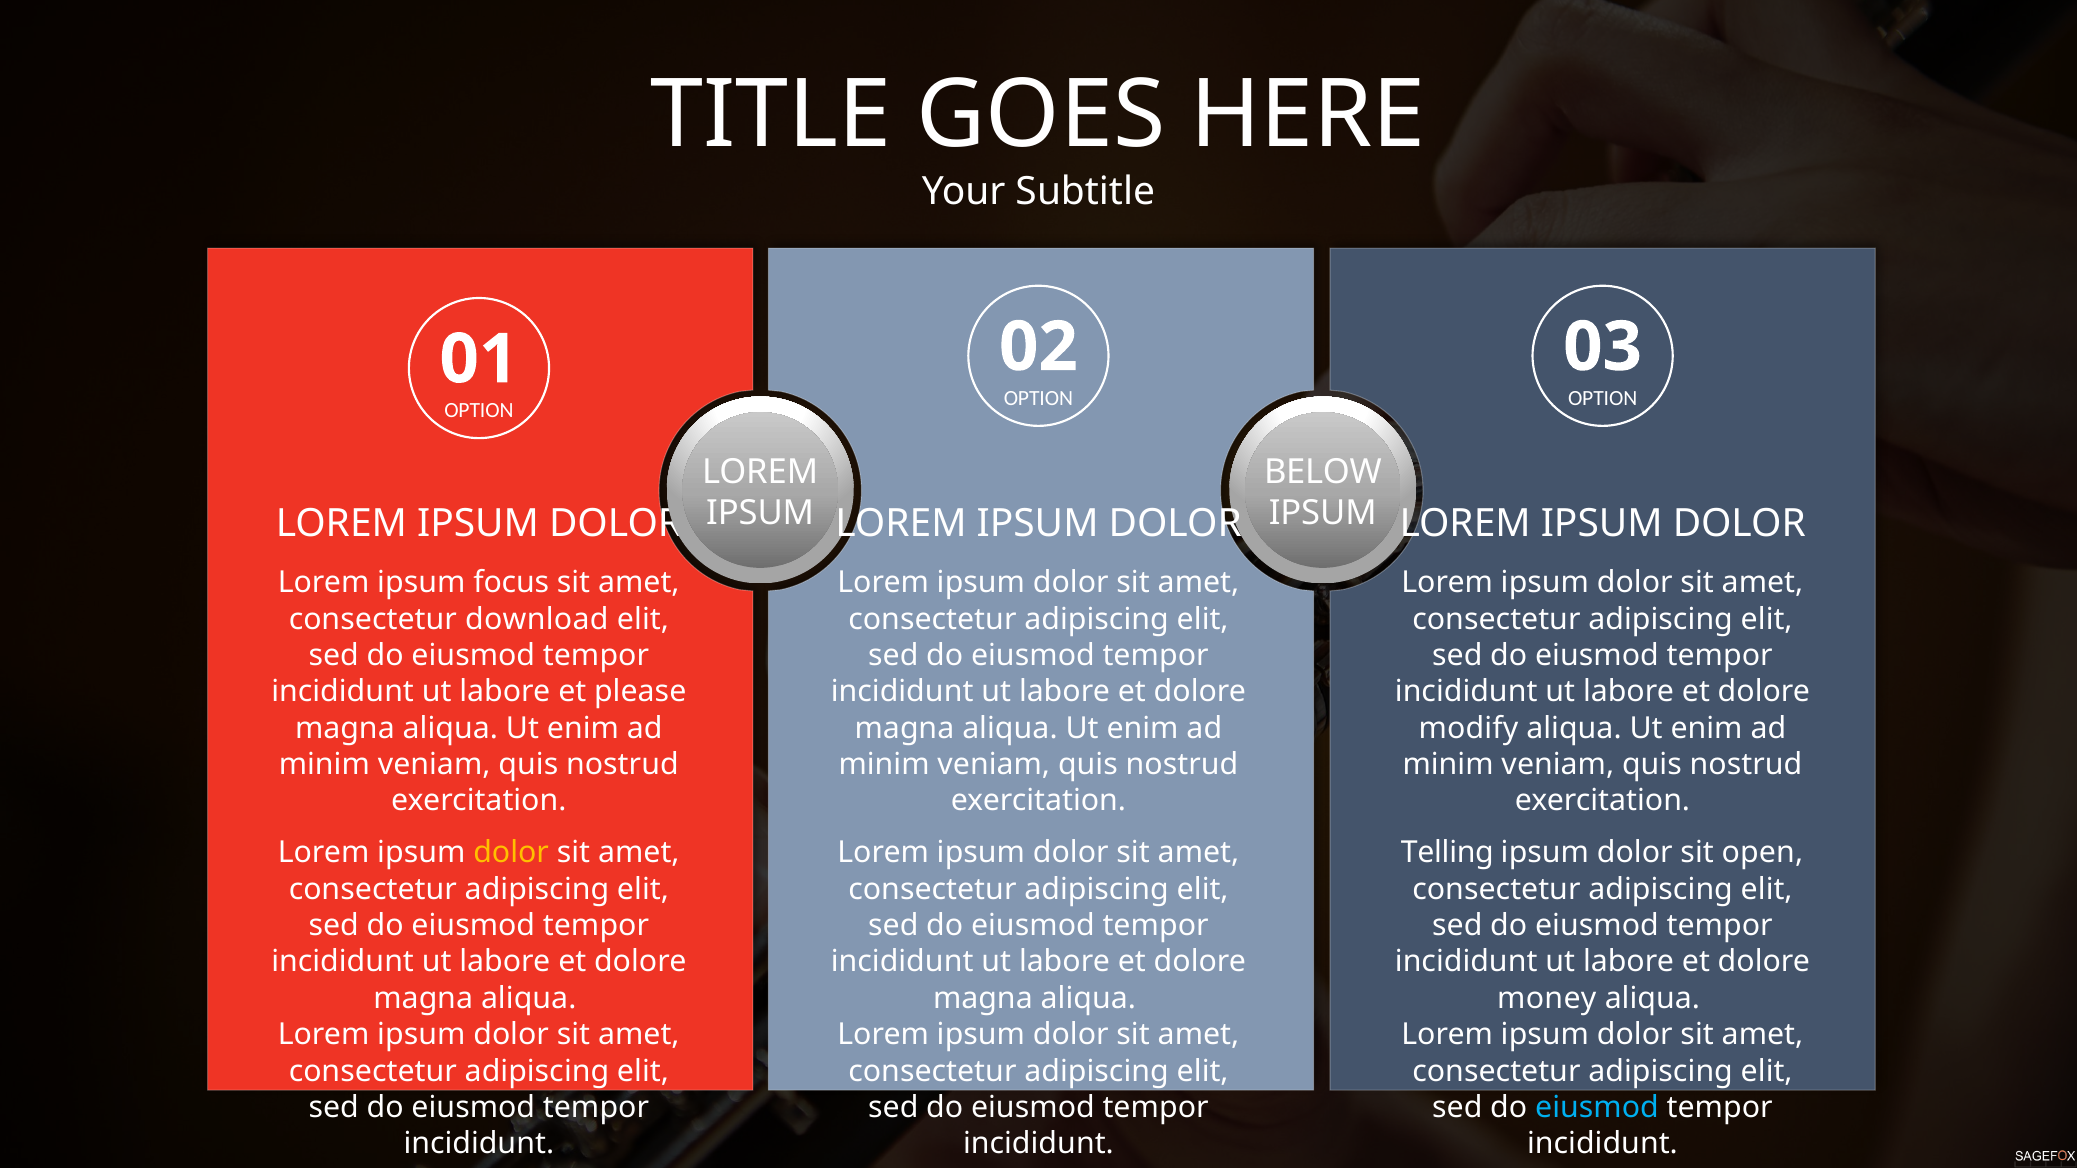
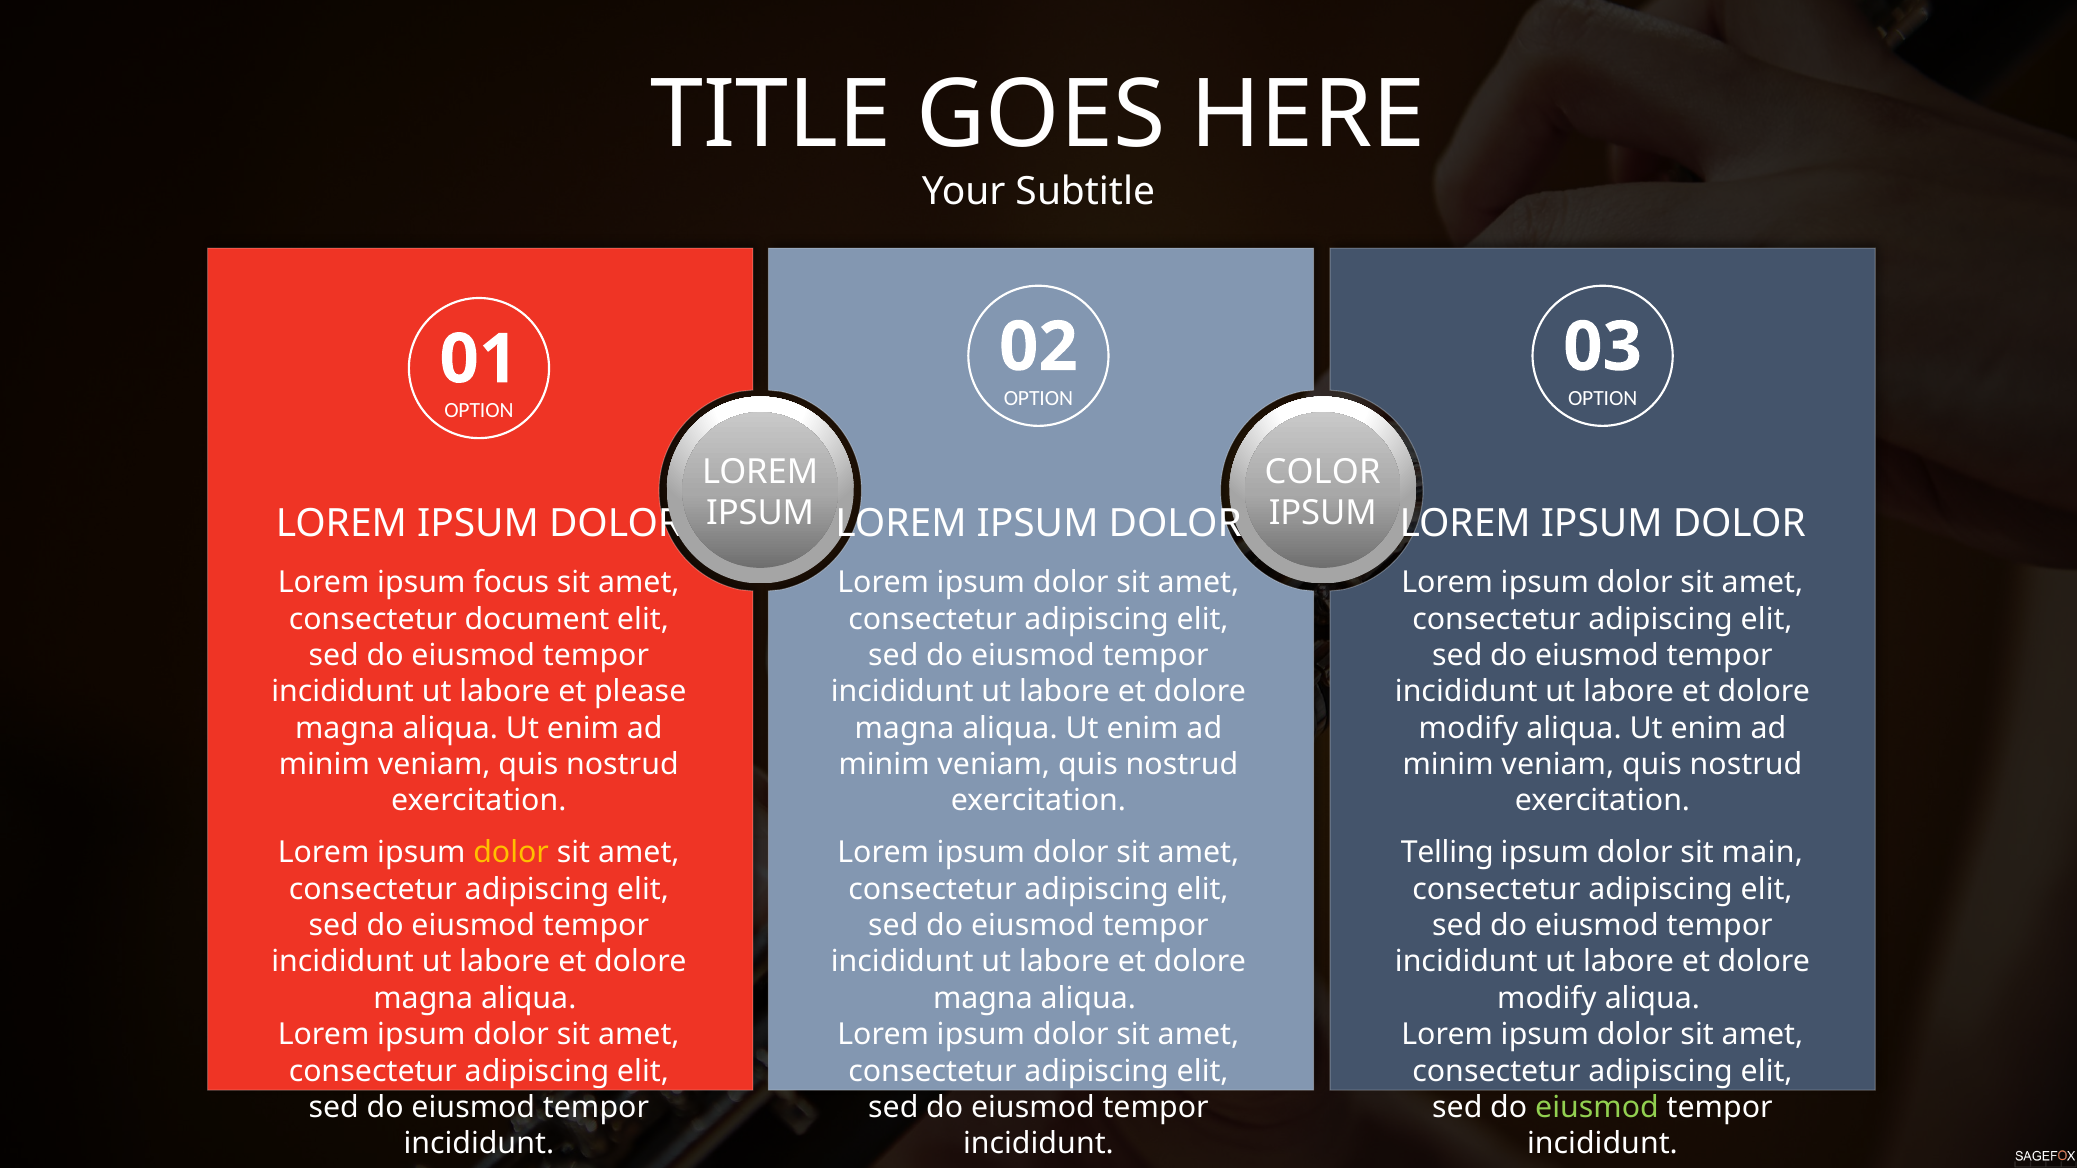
BELOW: BELOW -> COLOR (1323, 472)
download: download -> document (537, 619)
open: open -> main (1762, 853)
money: money -> modify (1547, 999)
eiusmod colour: light blue -> light green (1597, 1108)
